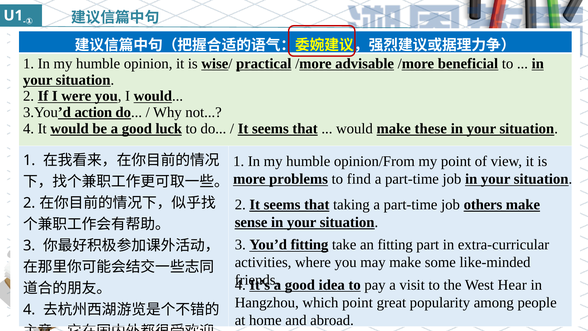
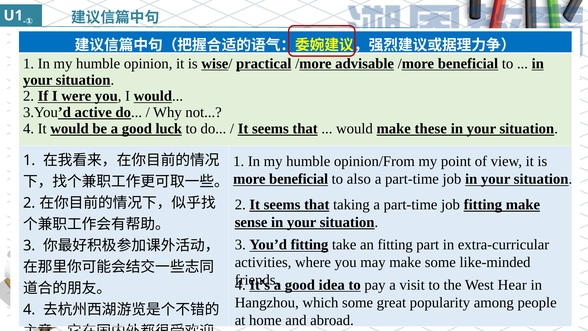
action: action -> active (93, 112)
more problems: problems -> beneficial (299, 179)
find: find -> also (359, 179)
job others: others -> fitting (483, 205)
which point: point -> some (358, 302)
